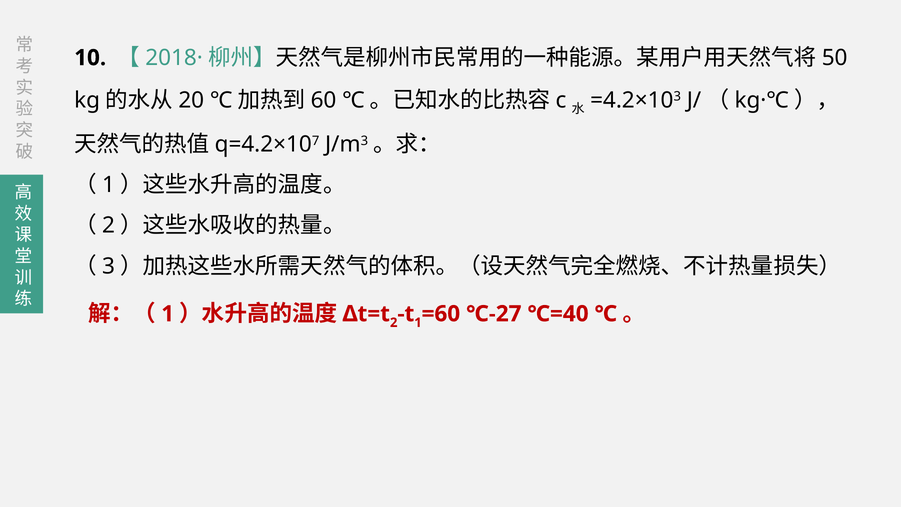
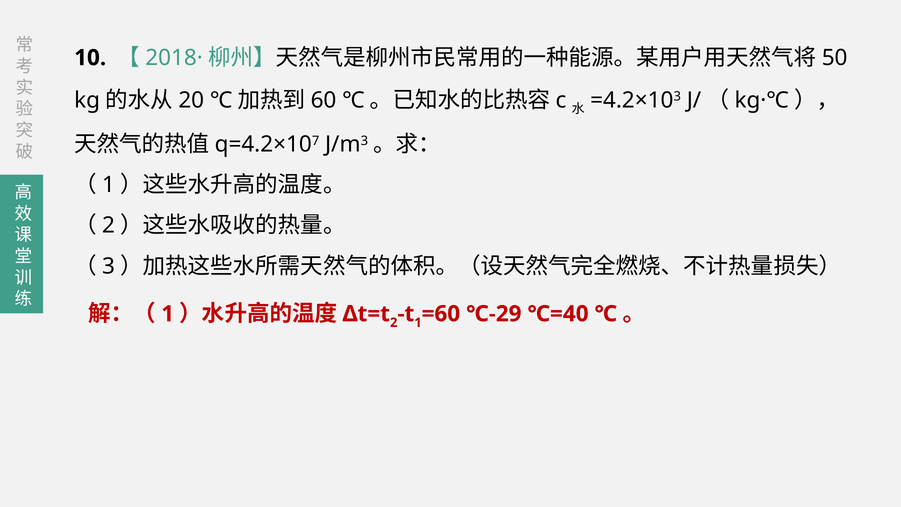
℃-27: ℃-27 -> ℃-29 (494, 314)
